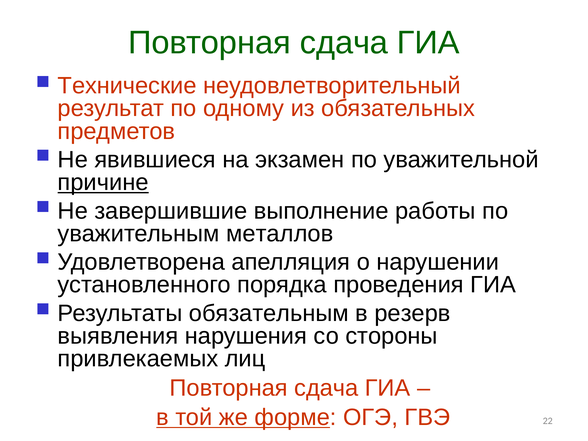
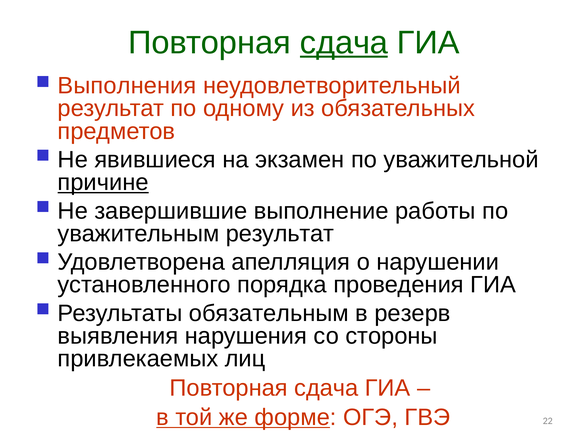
сдача underline: none -> present (344, 43)
Технические: Технические -> Выполнения (127, 86)
уважительным металлов: металлов -> результат (280, 234)
